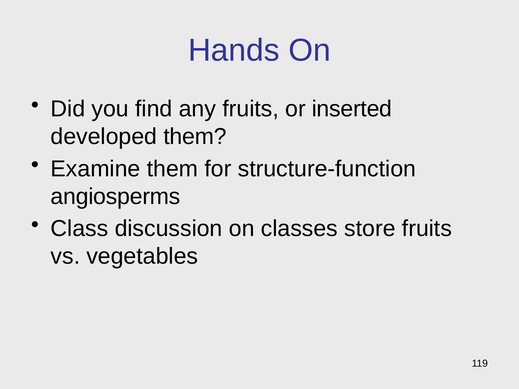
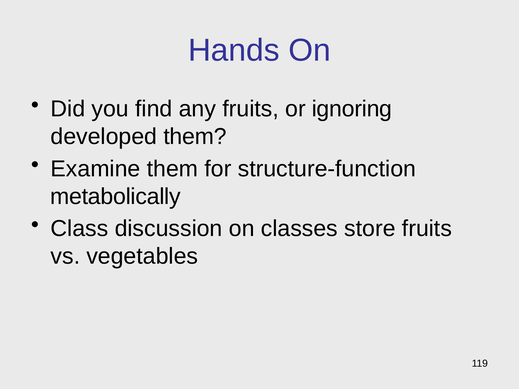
inserted: inserted -> ignoring (352, 109)
angiosperms: angiosperms -> metabolically (115, 197)
